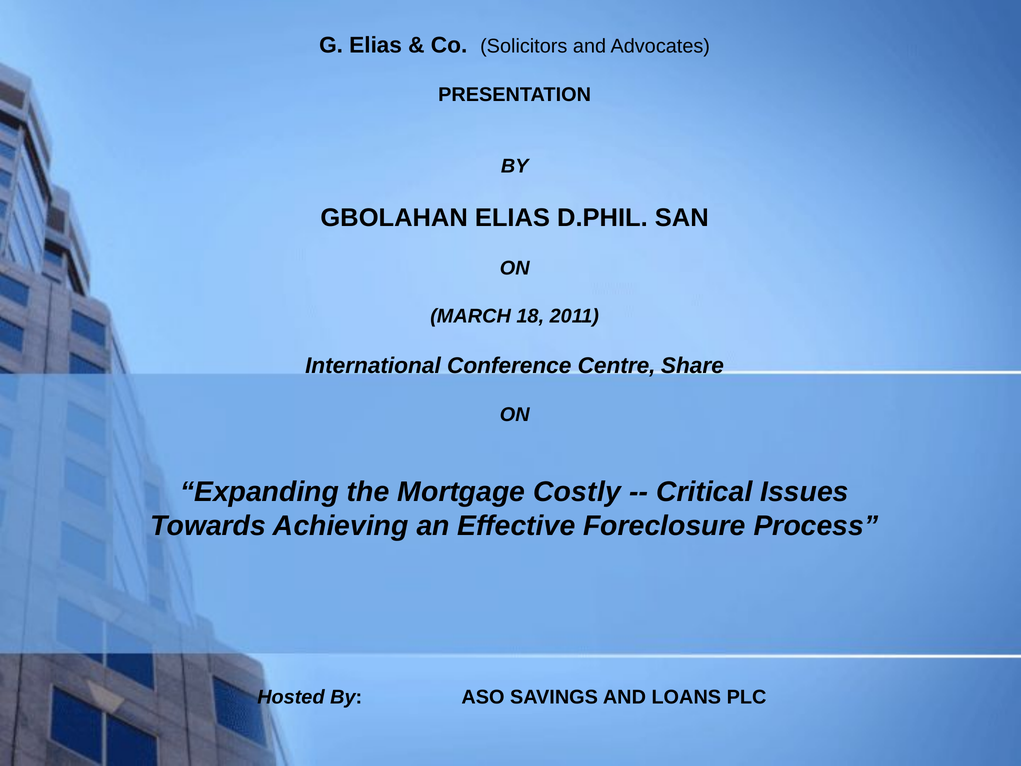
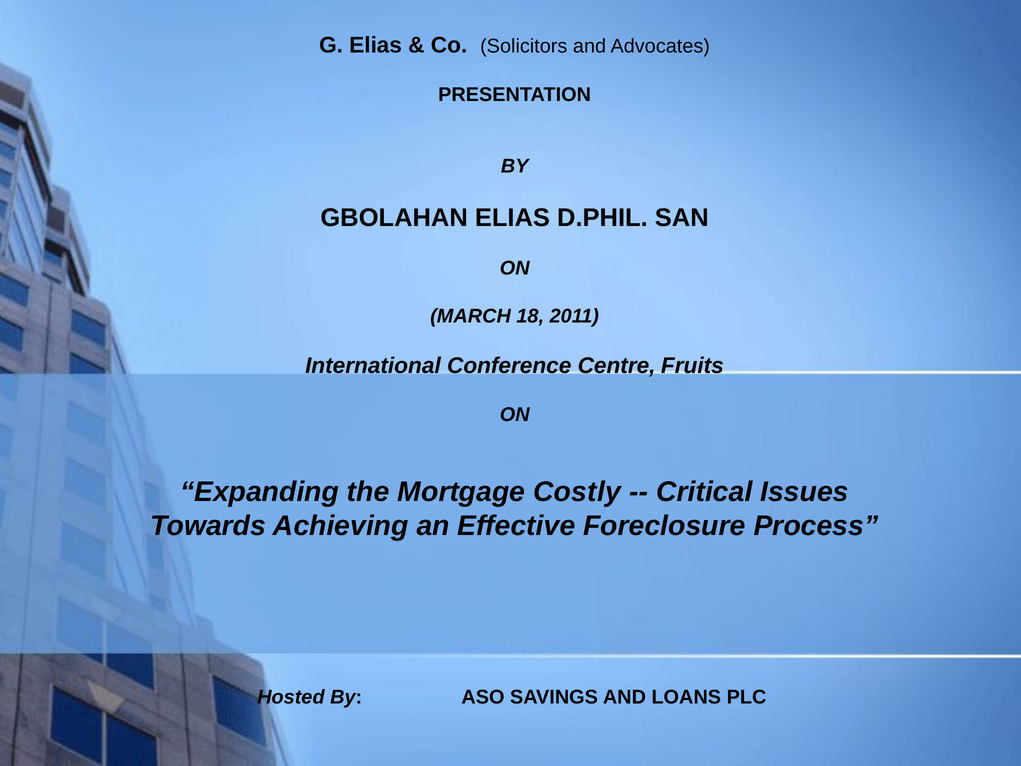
Share: Share -> Fruits (692, 365)
